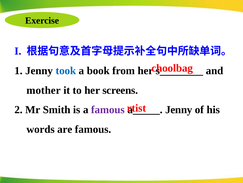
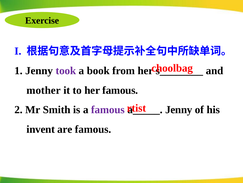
took colour: blue -> purple (66, 70)
her screens: screens -> famous (120, 90)
words: words -> invent (41, 129)
